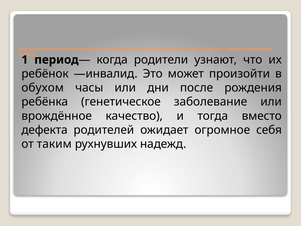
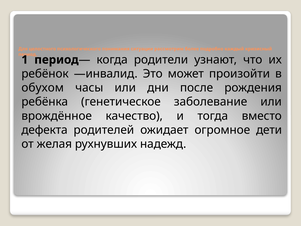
себя: себя -> дети (269, 130)
таким: таким -> желая (54, 144)
